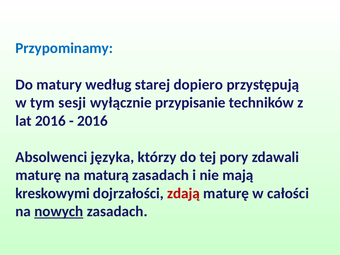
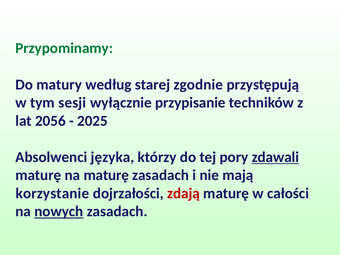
Przypominamy colour: blue -> green (64, 48)
dopiero: dopiero -> zgodnie (198, 85)
lat 2016: 2016 -> 2056 (50, 121)
2016: 2016 -> 2025 (92, 121)
zdawali underline: none -> present (275, 157)
na maturą: maturą -> maturę (106, 175)
kreskowymi: kreskowymi -> korzystanie (52, 193)
